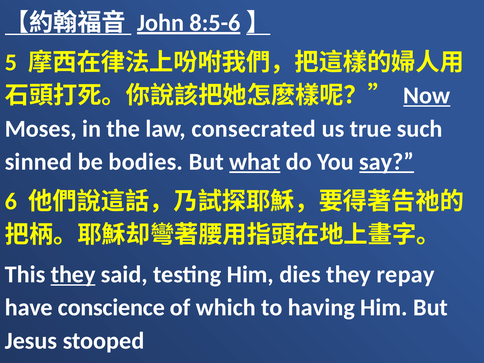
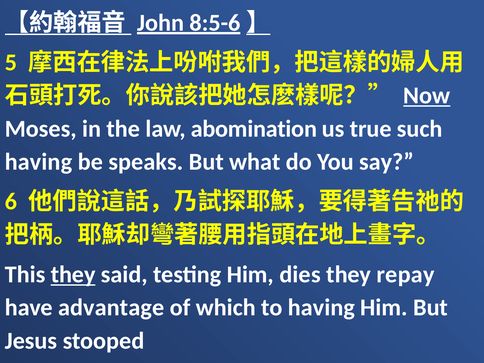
consecrated: consecrated -> abomination (254, 129)
sinned: sinned -> having (39, 162)
bodies: bodies -> speaks (146, 162)
what underline: present -> none (255, 162)
say underline: present -> none (387, 162)
conscience: conscience -> advantage (111, 308)
